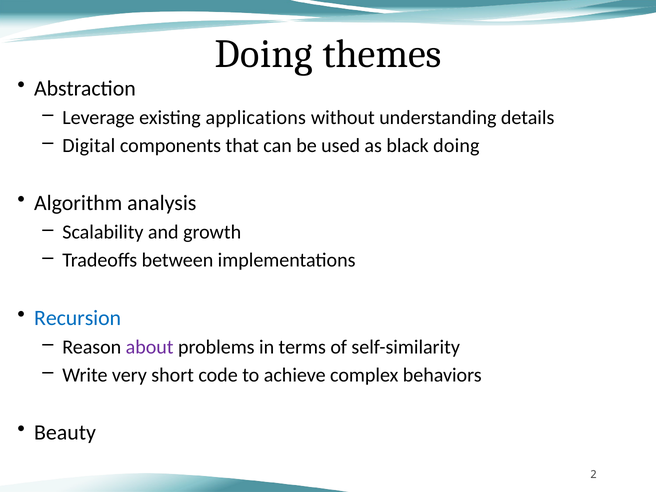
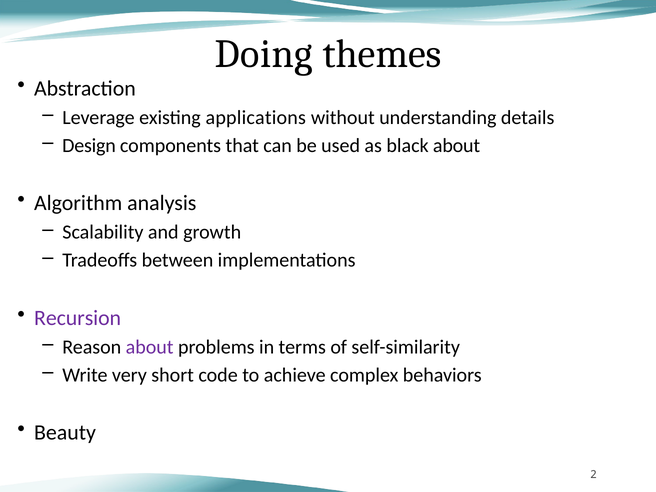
Digital: Digital -> Design (89, 146)
black doing: doing -> about (457, 146)
Recursion colour: blue -> purple (78, 318)
